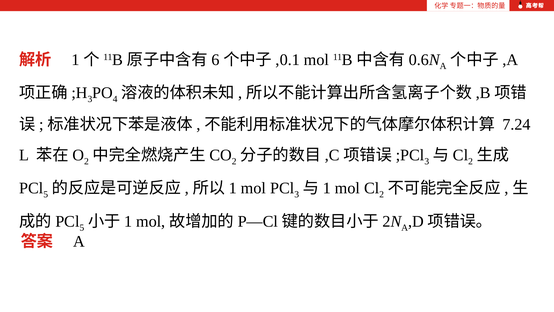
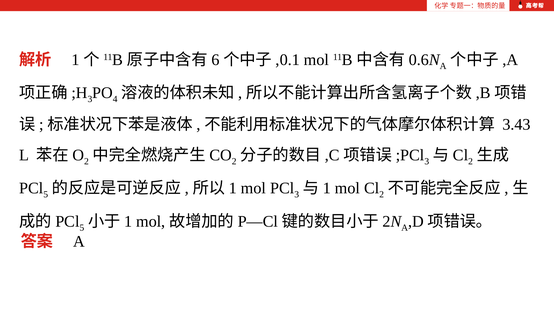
7.24: 7.24 -> 3.43 (517, 124)
